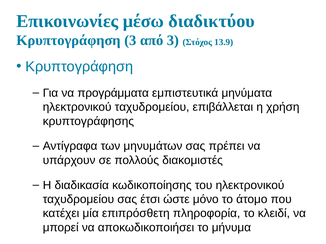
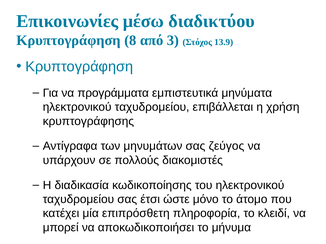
Κρυπτογράφηση 3: 3 -> 8 (130, 40)
πρέπει: πρέπει -> ζεύγος (226, 146)
